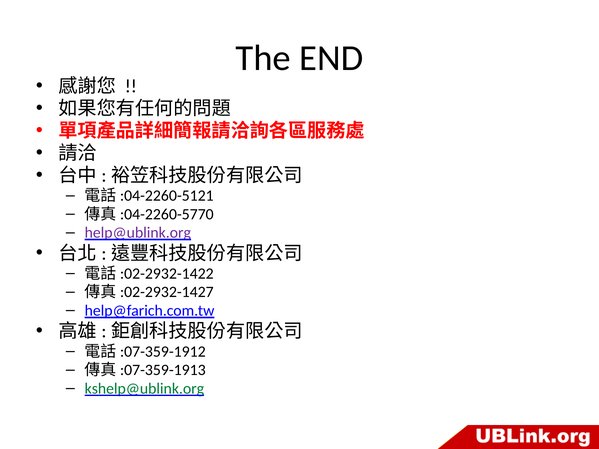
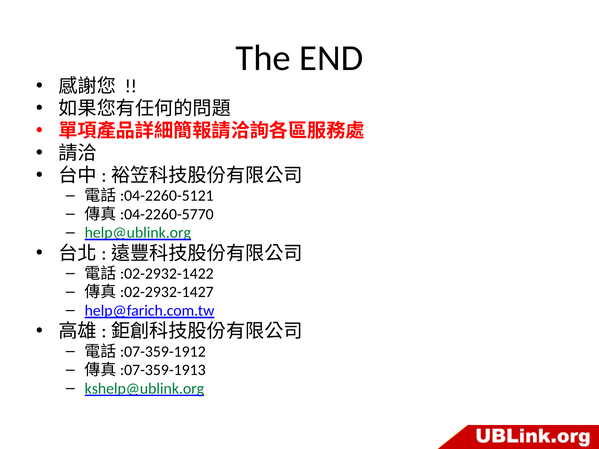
help@ublink.org colour: purple -> green (138, 233)
